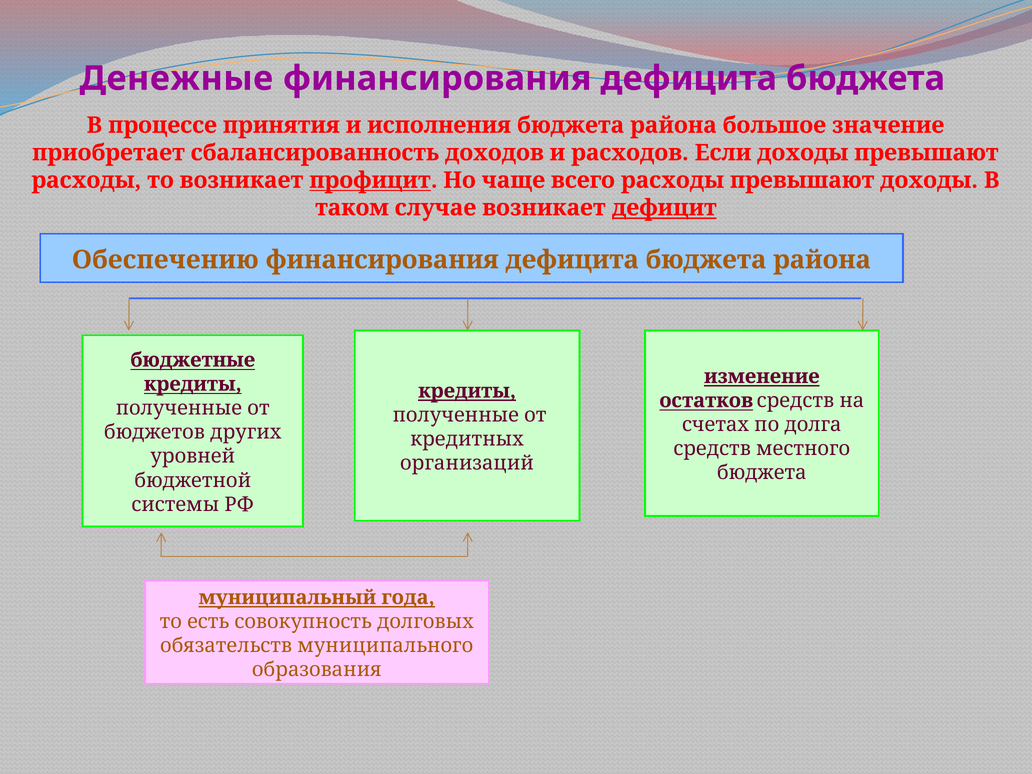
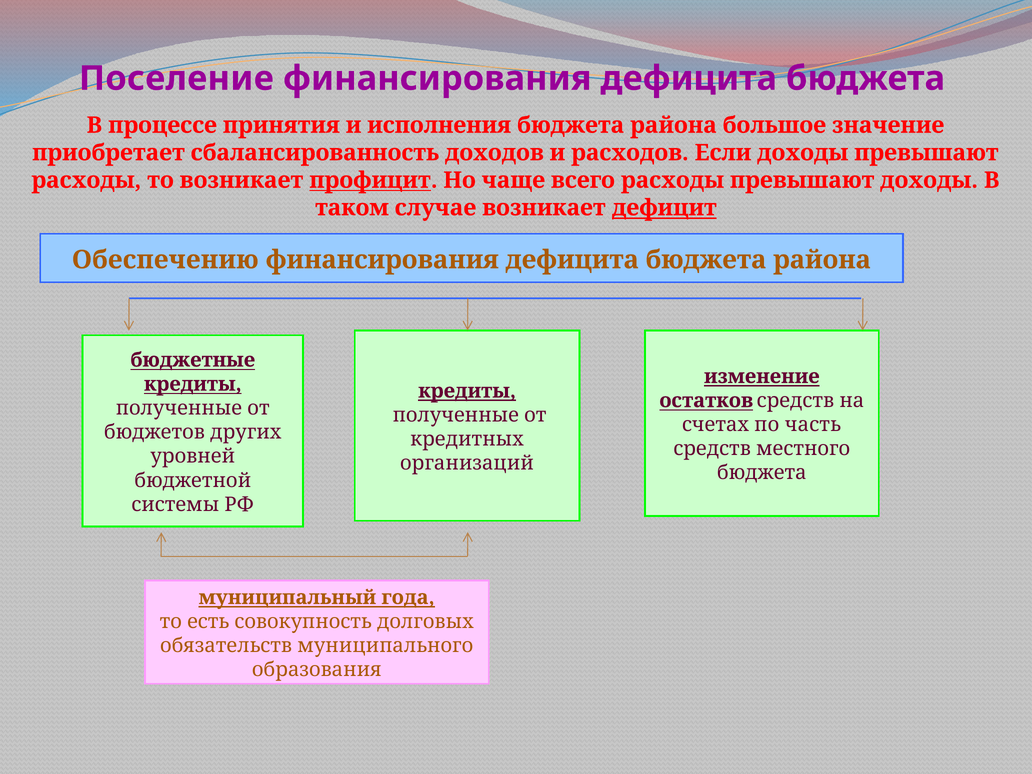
Денежные: Денежные -> Поселение (176, 78)
долга: долга -> часть (813, 425)
